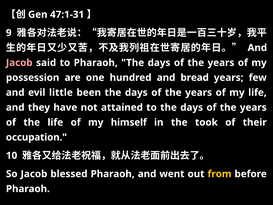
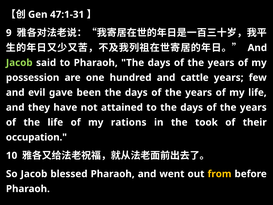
Jacob colour: pink -> light green (19, 63)
bread: bread -> cattle (195, 78)
little: little -> gave (61, 92)
himself: himself -> rations (129, 122)
